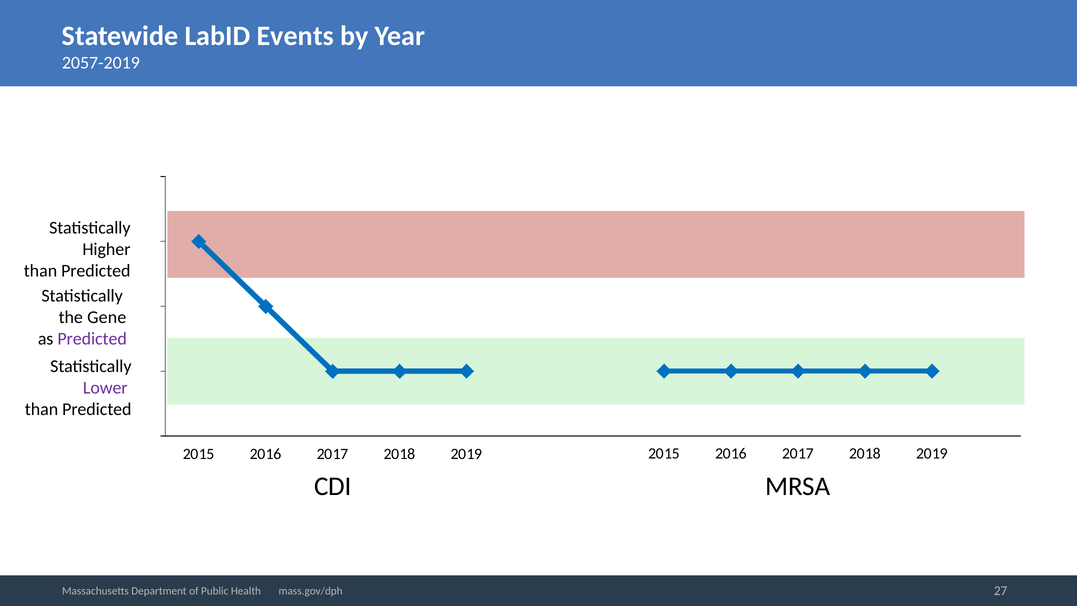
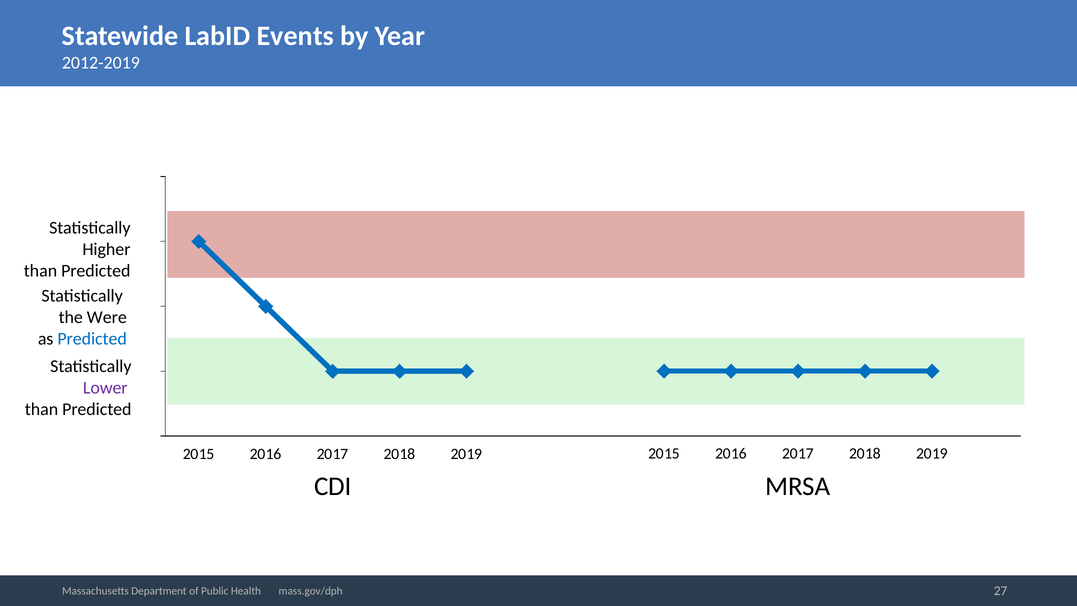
2057-2019: 2057-2019 -> 2012-2019 (101, 63)
Gene: Gene -> Were (107, 317)
Predicted colour: purple -> blue (92, 339)
